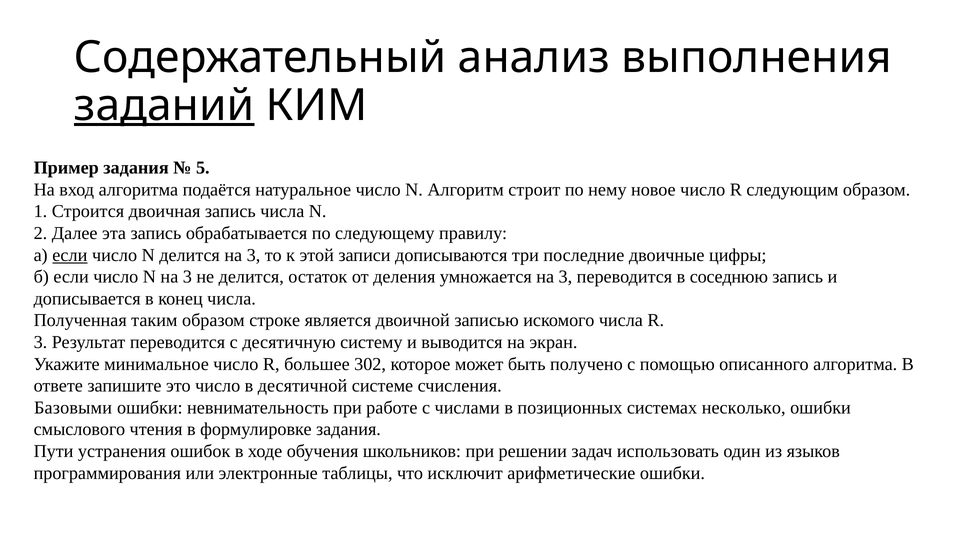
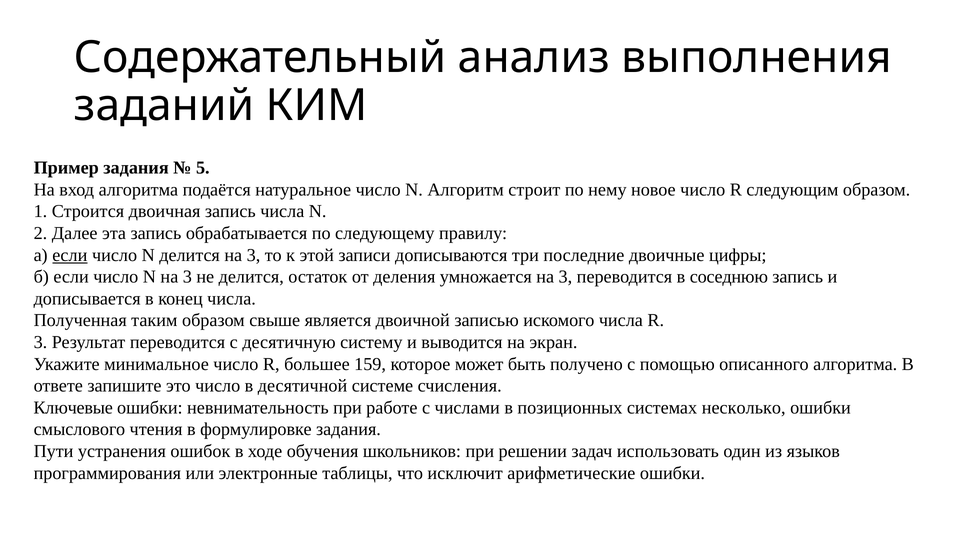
заданий underline: present -> none (164, 105)
строке: строке -> свыше (275, 321)
302: 302 -> 159 (370, 364)
Базовыми: Базовыми -> Ключевые (73, 408)
